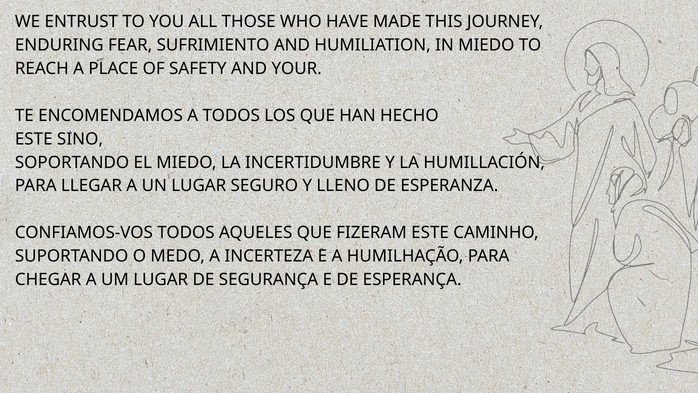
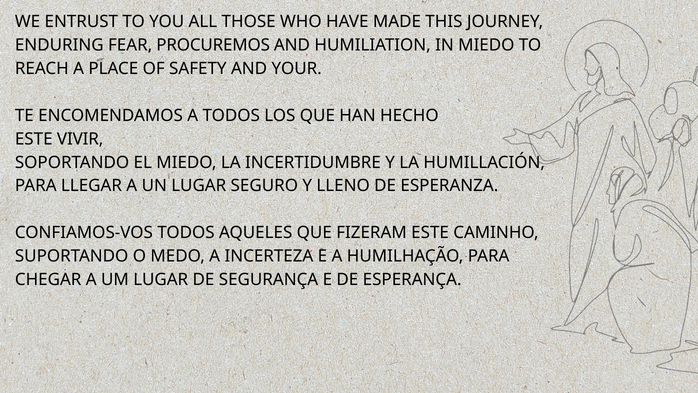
SUFRIMIENTO: SUFRIMIENTO -> PROCUREMOS (213, 45)
SINO: SINO -> VIVIR (80, 139)
